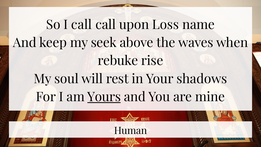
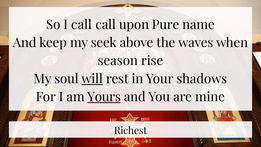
Loss: Loss -> Pure (166, 25)
rebuke: rebuke -> season (118, 61)
will underline: none -> present (92, 79)
Human: Human -> Richest (131, 131)
